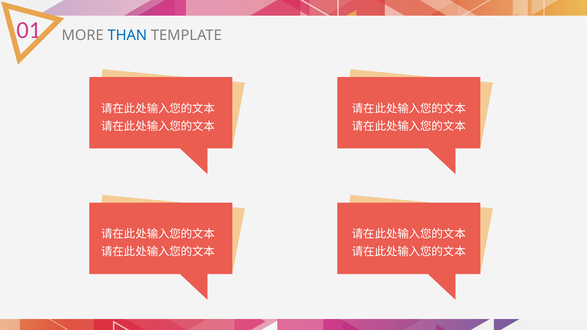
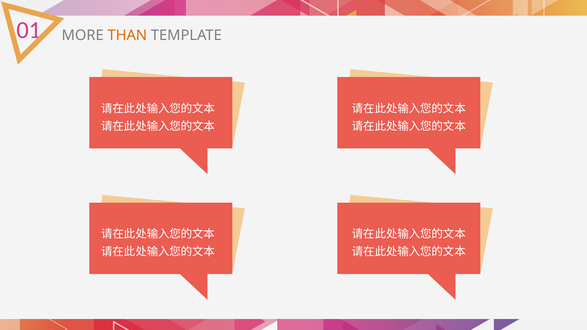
THAN colour: blue -> orange (127, 35)
